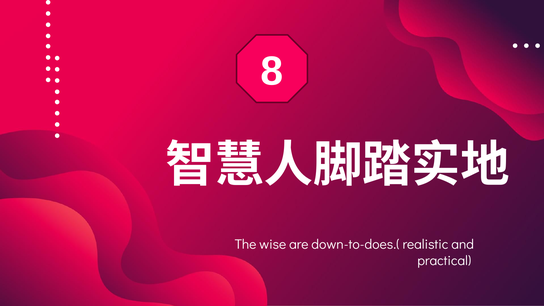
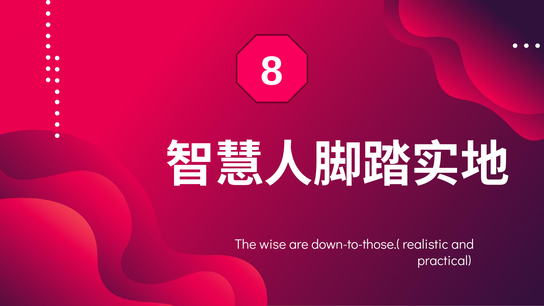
down-to-does.(: down-to-does.( -> down-to-those.( (356, 244)
